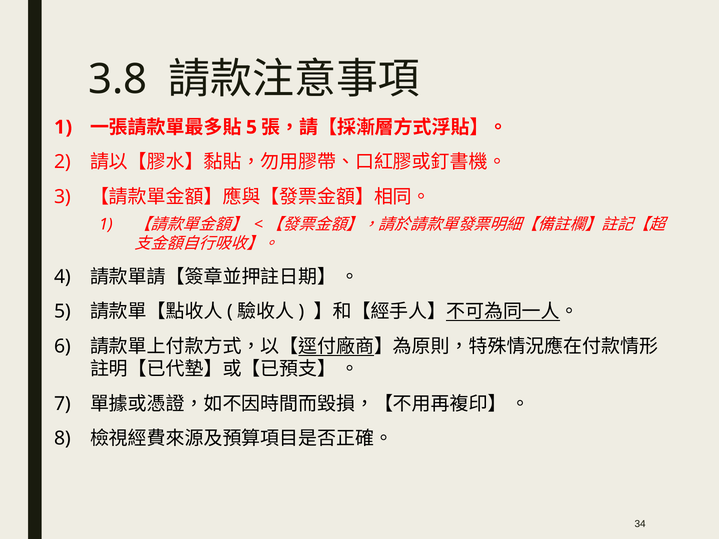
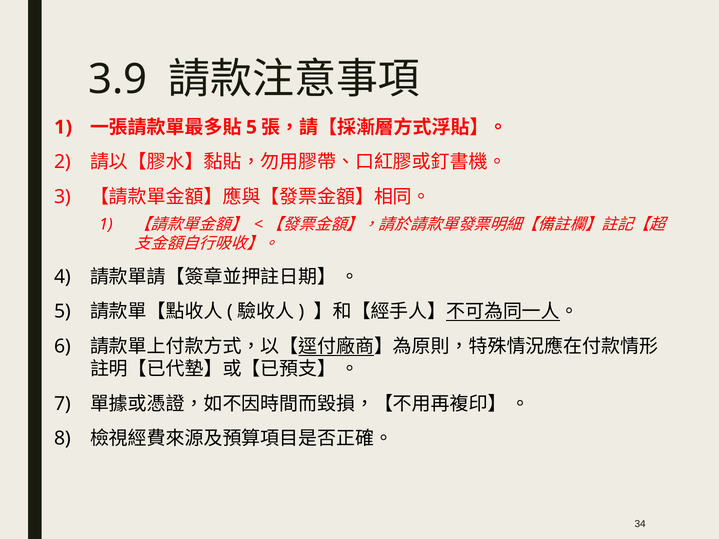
3.8: 3.8 -> 3.9 (118, 80)
